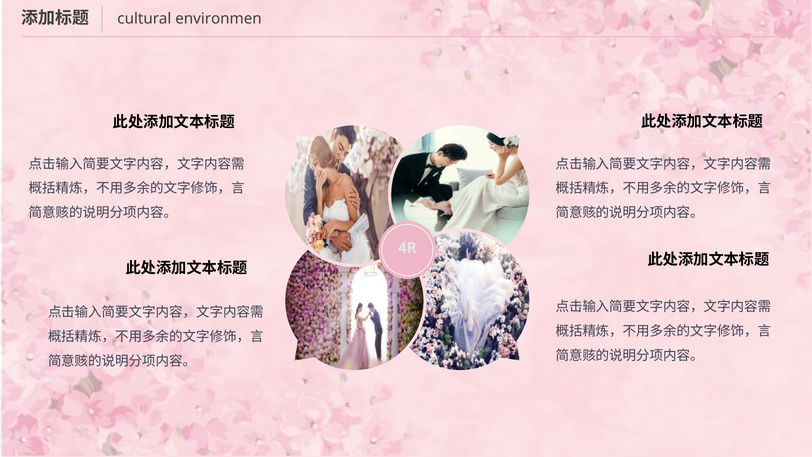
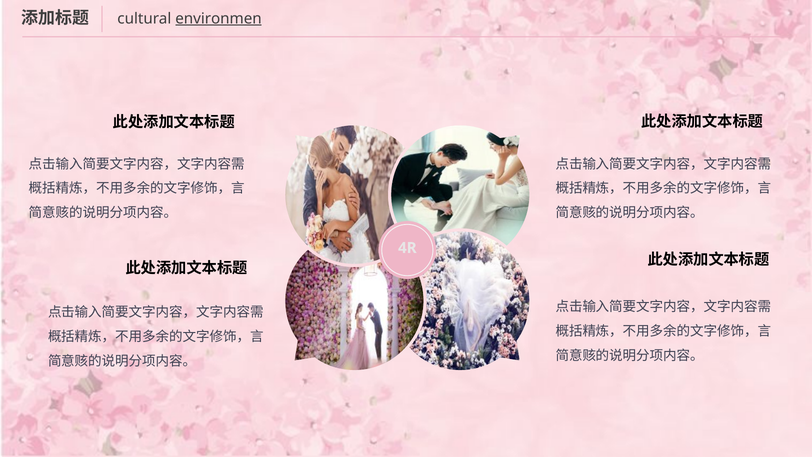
environmen underline: none -> present (218, 19)
